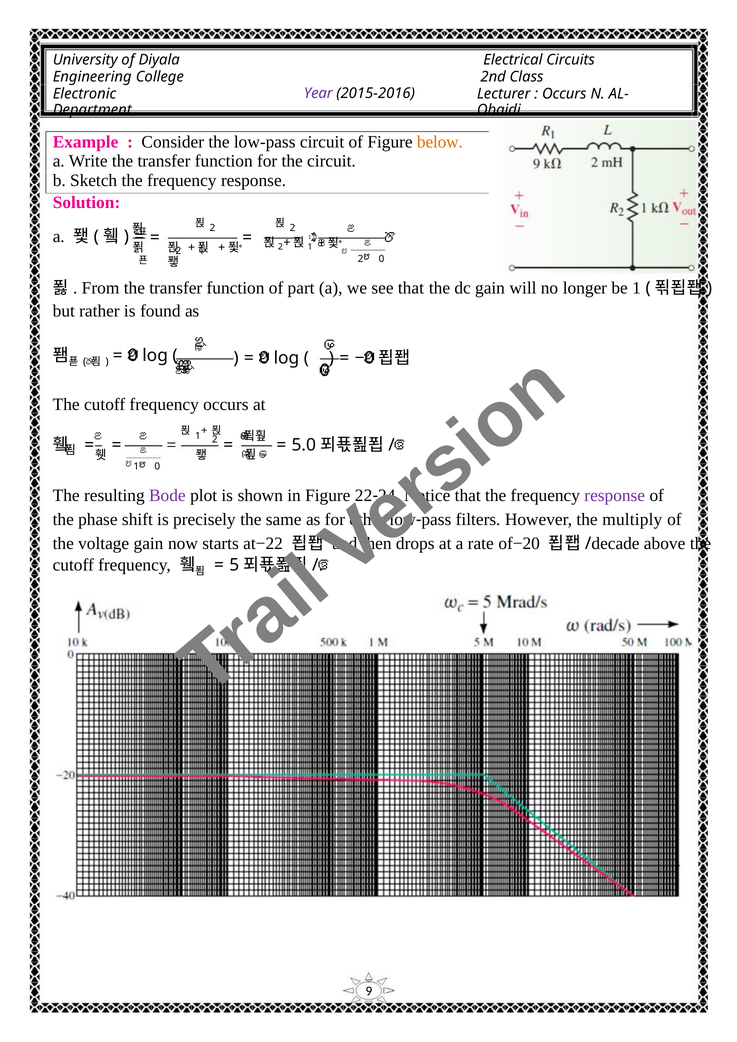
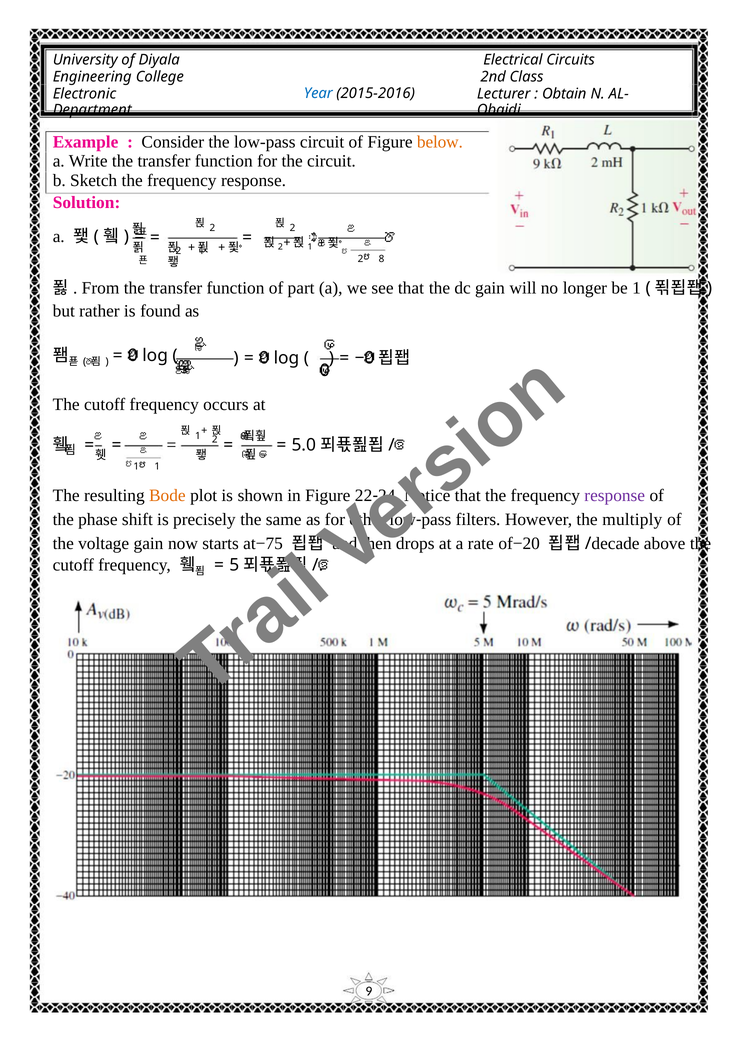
Year colour: purple -> blue (318, 93)
Occurs: Occurs -> Obtain (564, 94)
2 0: 0 -> 8 (381, 259)
1 0: 0 -> 1 (157, 466)
Bode colour: purple -> orange (167, 496)
at−22: at−22 -> at−75 (263, 544)
